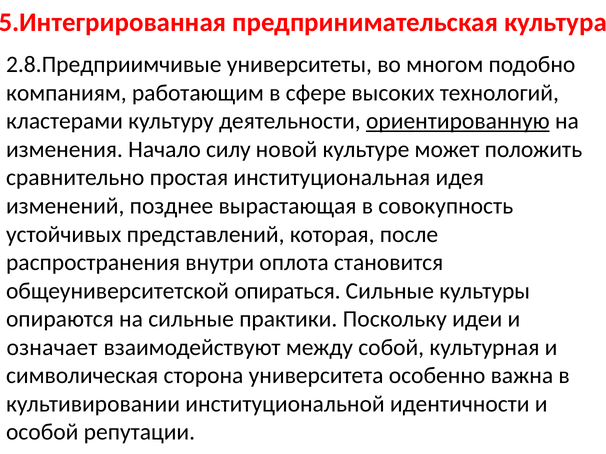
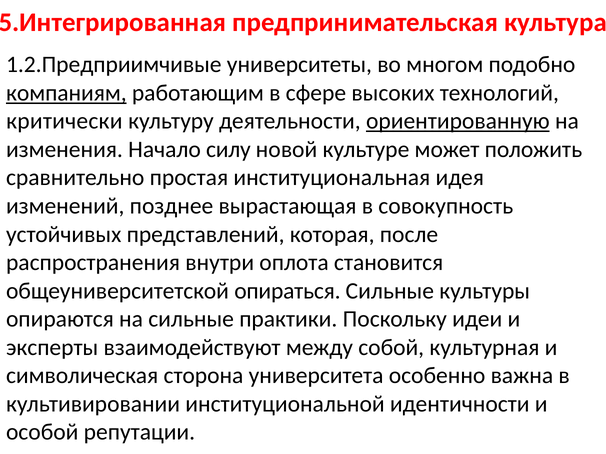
2.8.Предприимчивые: 2.8.Предприимчивые -> 1.2.Предприимчивые (114, 65)
компаниям underline: none -> present (66, 93)
кластерами: кластерами -> критически (64, 121)
означает: означает -> эксперты (52, 348)
